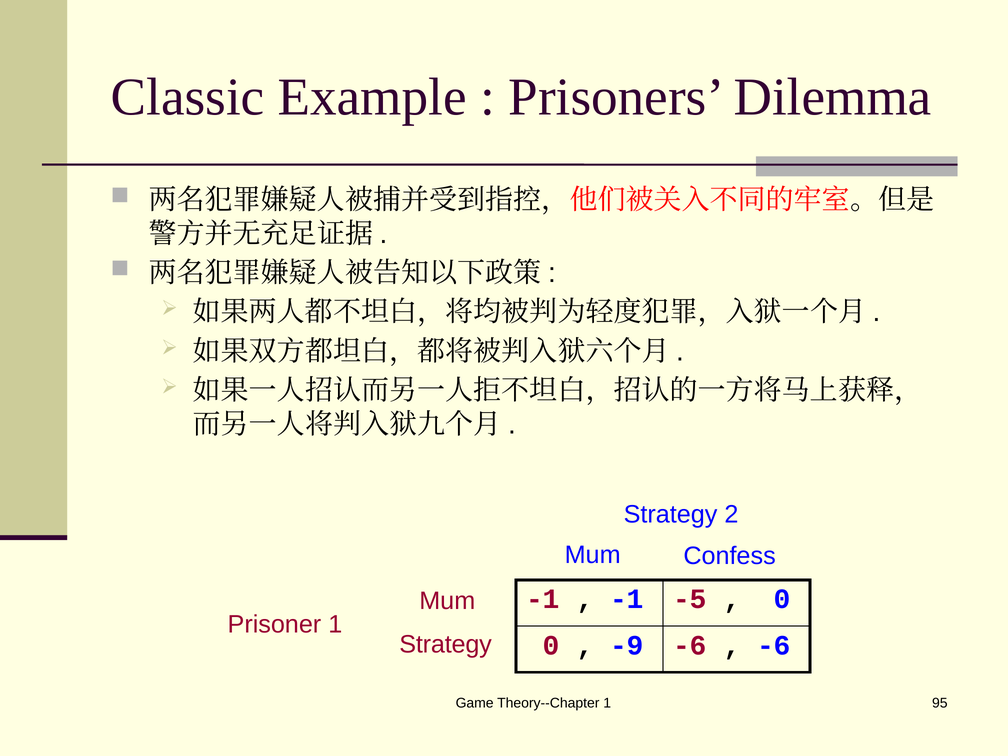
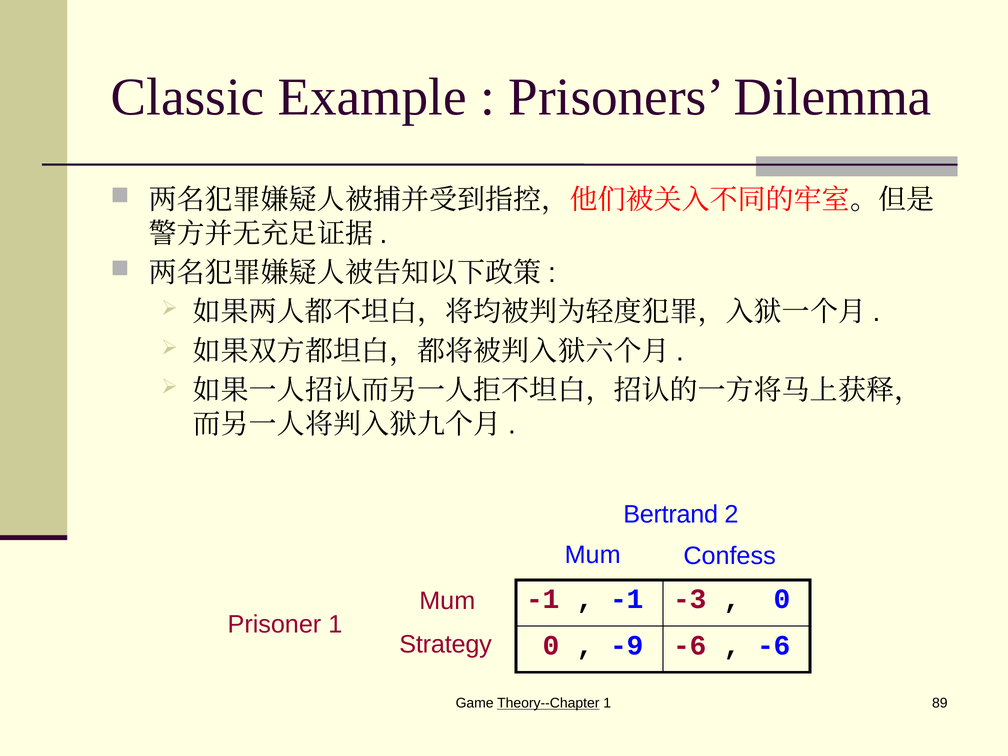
Strategy: Strategy -> Bertrand (671, 514)
-5: -5 -> -3 (690, 599)
Theory--Chapter underline: none -> present (548, 703)
95: 95 -> 89 (940, 703)
